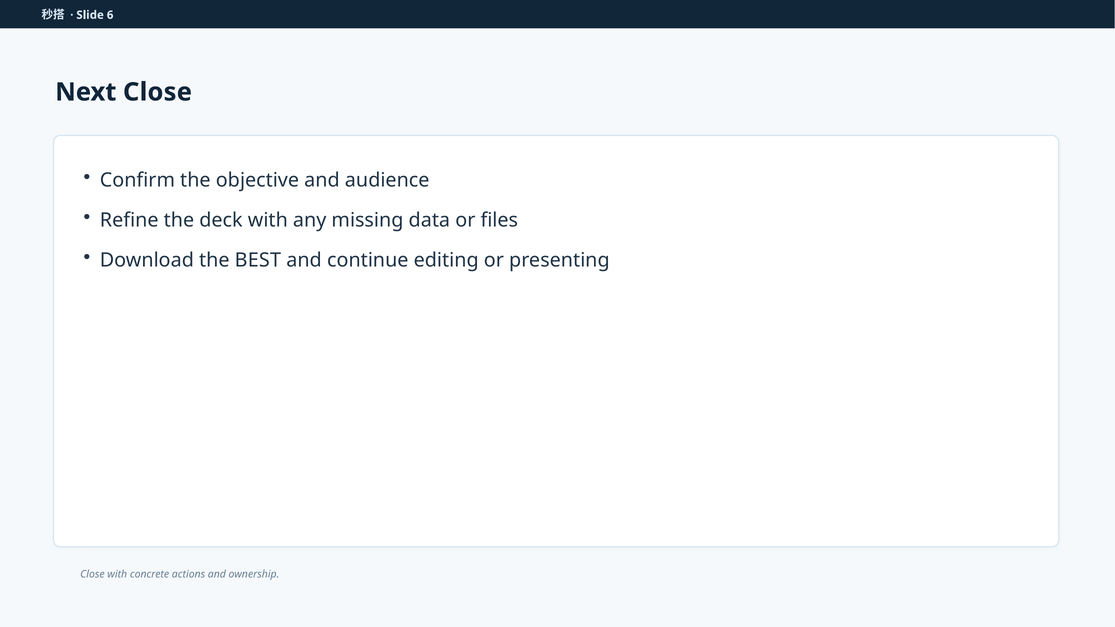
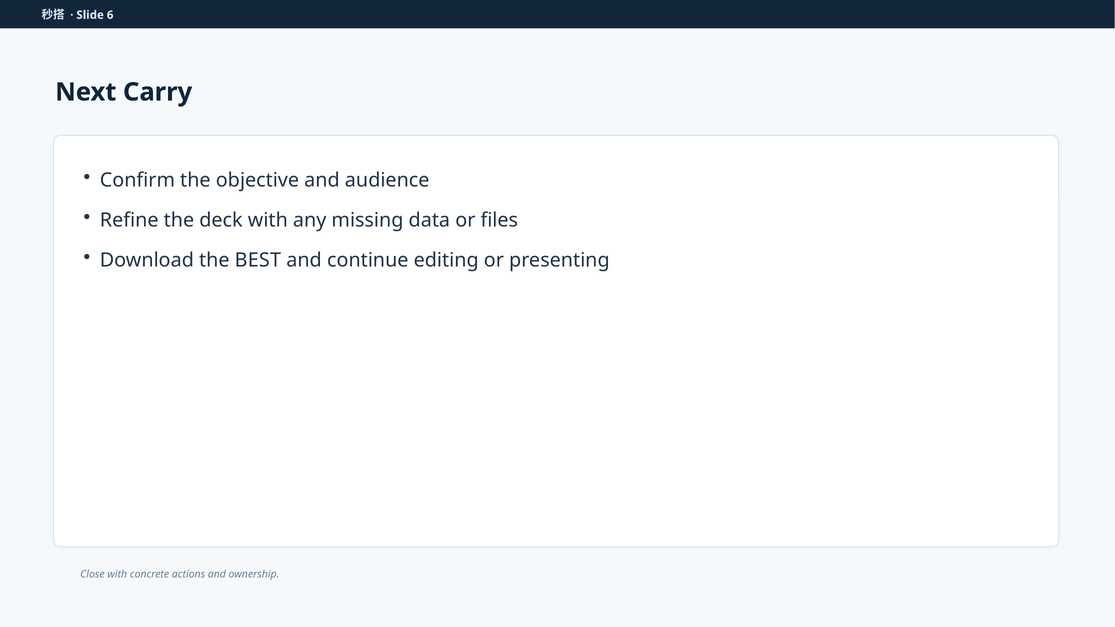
Next Close: Close -> Carry (158, 92)
